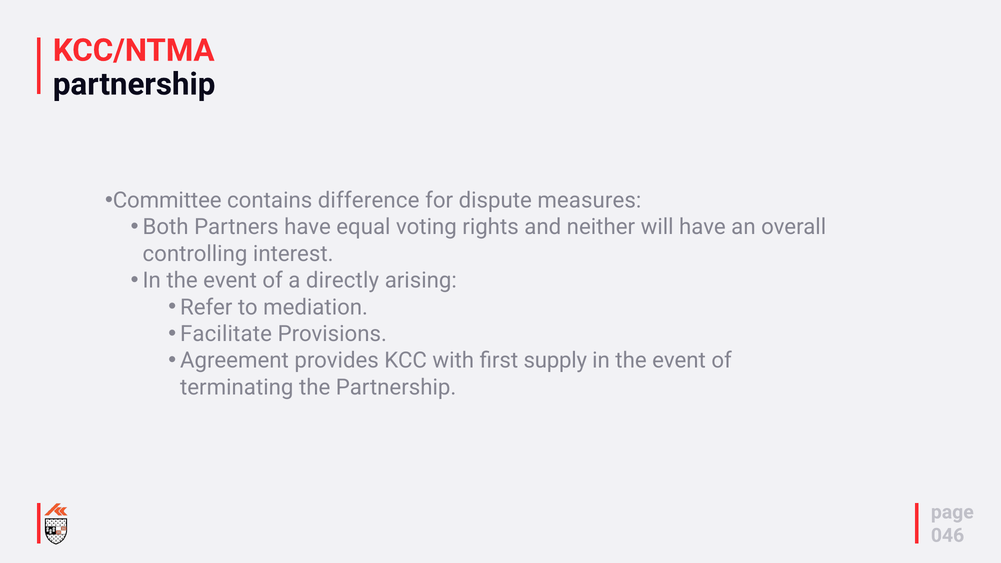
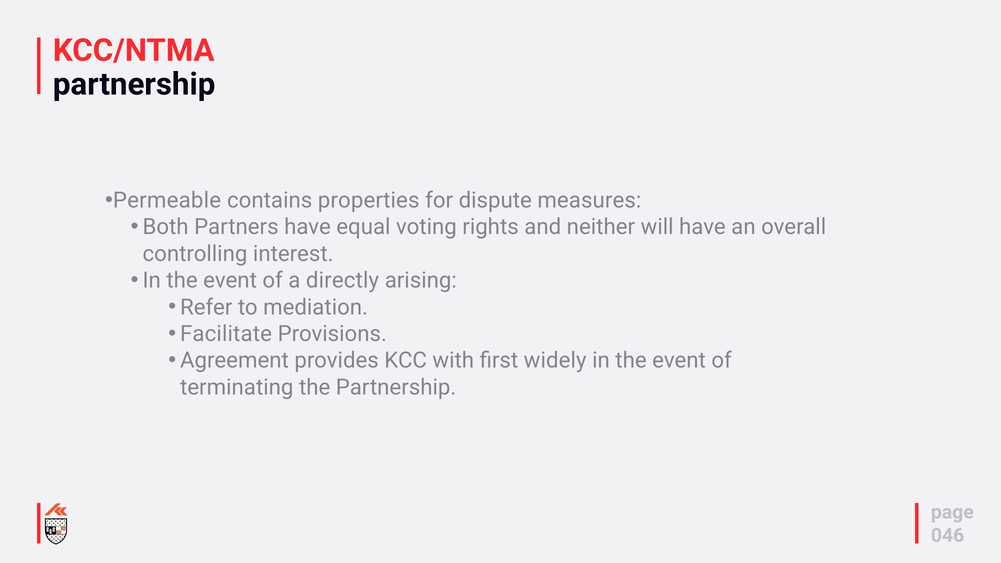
Committee: Committee -> Permeable (167, 200)
difference: difference -> properties (369, 200)
supply: supply -> widely (555, 361)
